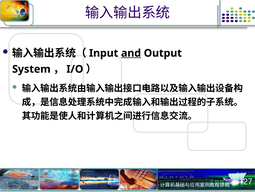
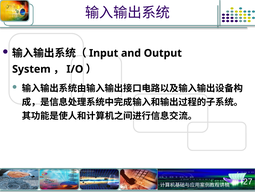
and underline: present -> none (131, 53)
